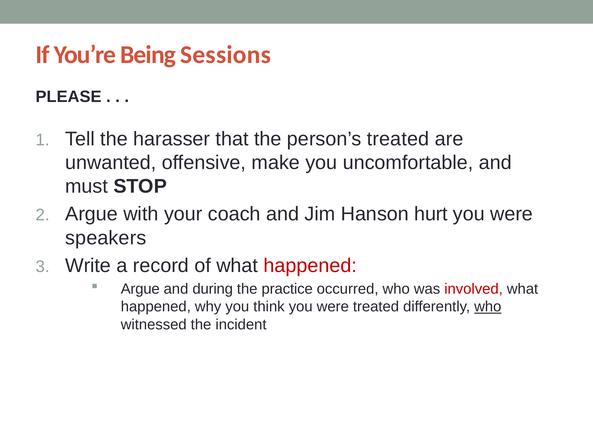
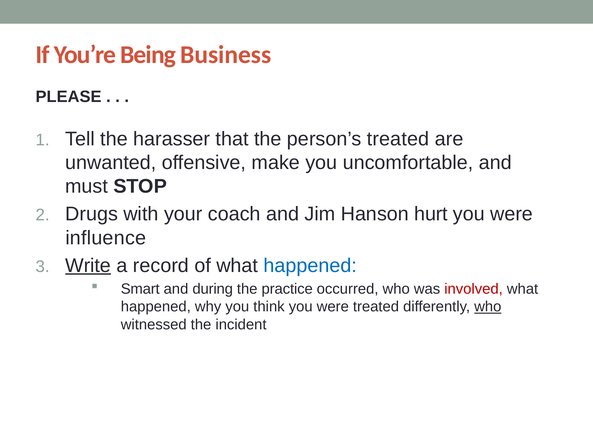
Sessions: Sessions -> Business (226, 55)
Argue: Argue -> Drugs (92, 214)
speakers: speakers -> influence (106, 238)
Write underline: none -> present (88, 265)
happened colour: red -> blue (310, 265)
Argue: Argue -> Smart (140, 289)
